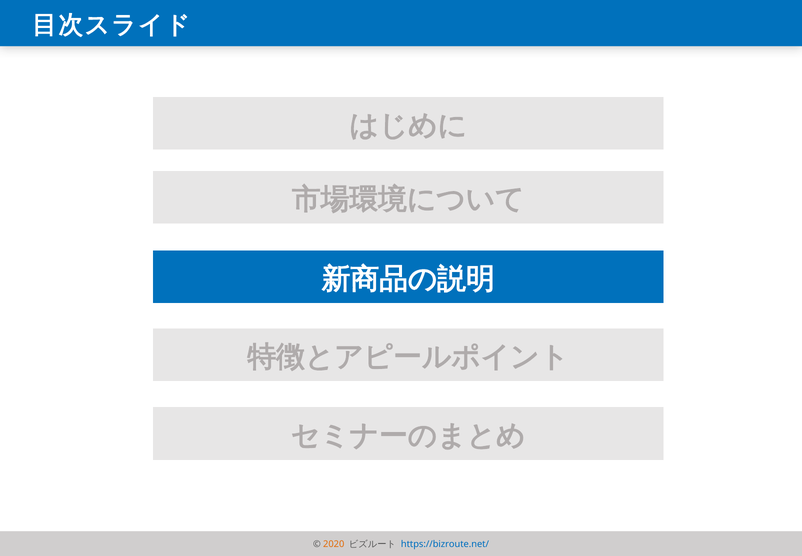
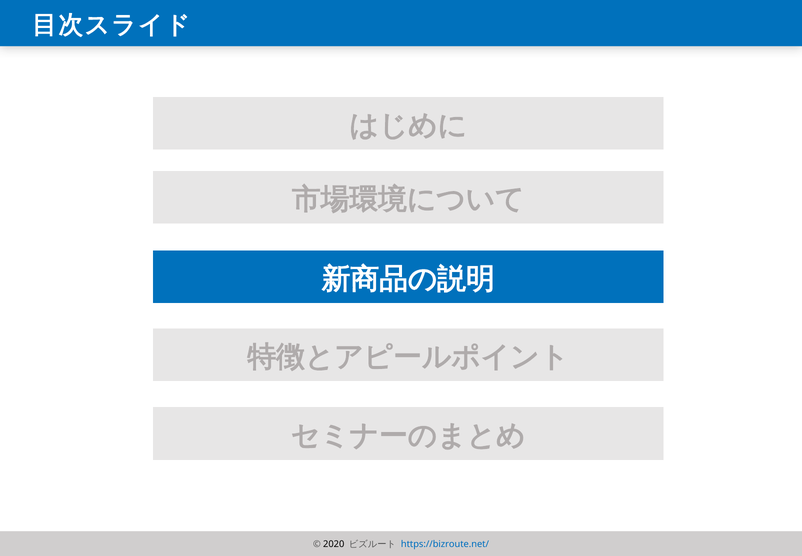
2020 colour: orange -> black (334, 543)
